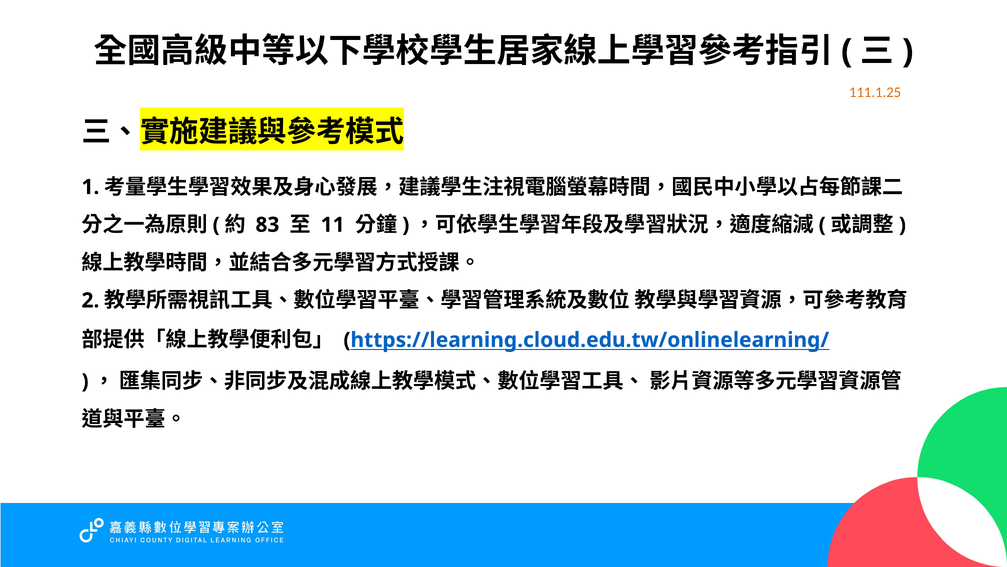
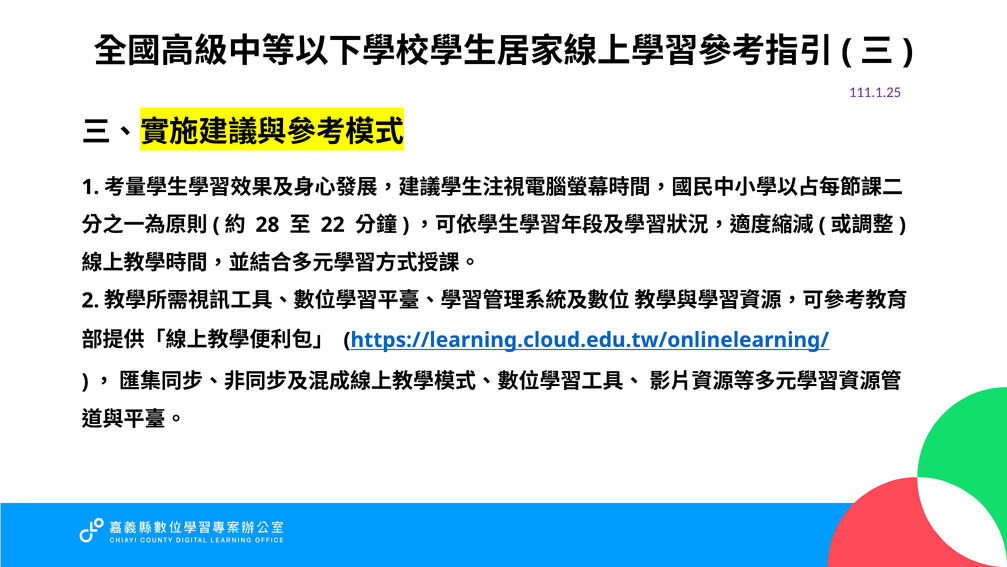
111.1.25 colour: orange -> purple (875, 92)
83: 83 -> 28 (267, 225)
11: 11 -> 22 (333, 225)
